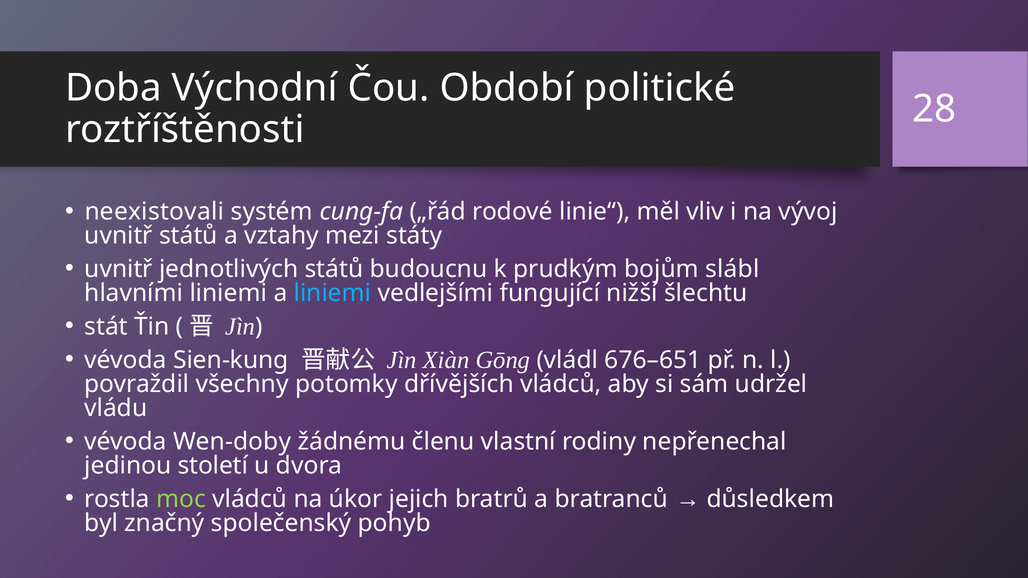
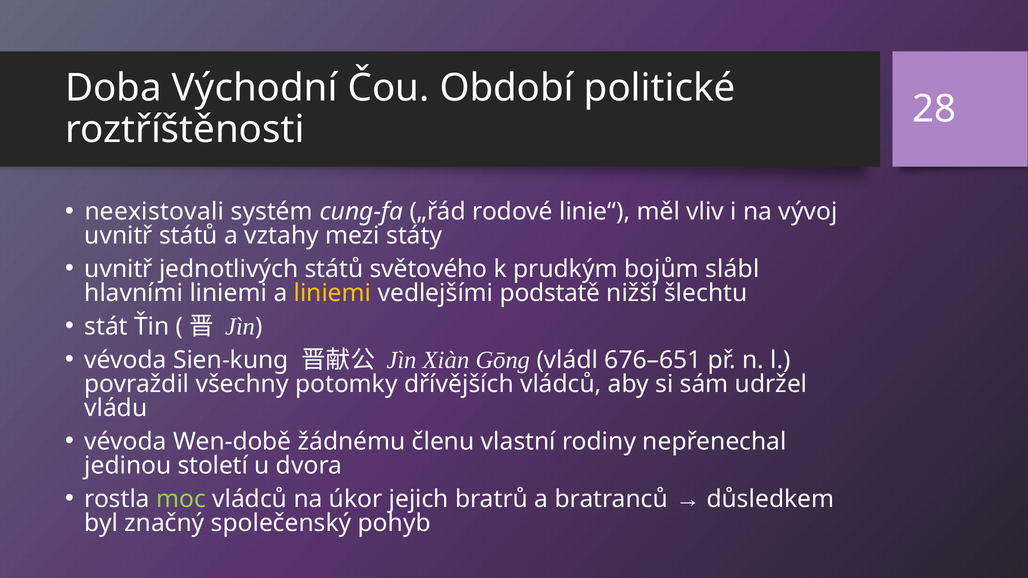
budoucnu: budoucnu -> světového (429, 269)
liniemi colour: light blue -> yellow (332, 293)
fungující: fungující -> podstatě (550, 293)
Wen-doby: Wen-doby -> Wen-době (232, 442)
